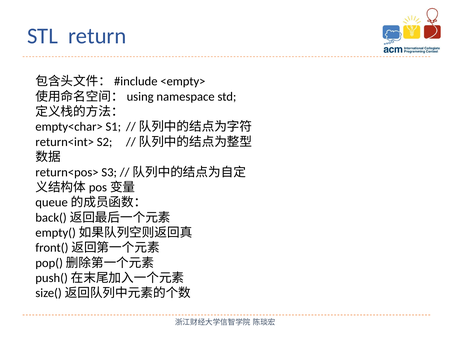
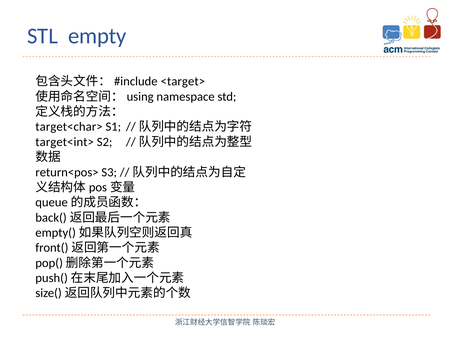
return: return -> empty (97, 36)
<empty>: <empty> -> <target> (183, 81)
empty<char>: empty<char> -> target<char> (69, 127)
return<int>: return<int> -> target<int> (65, 142)
